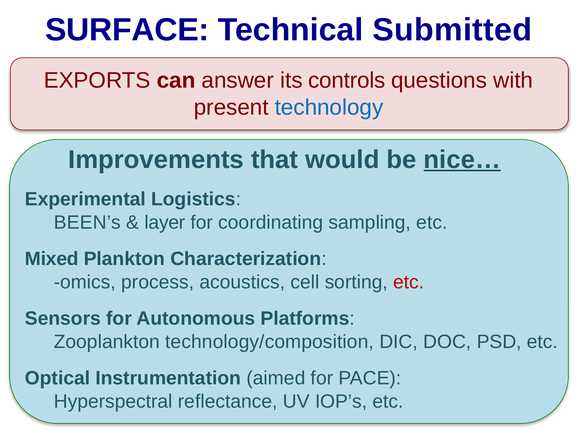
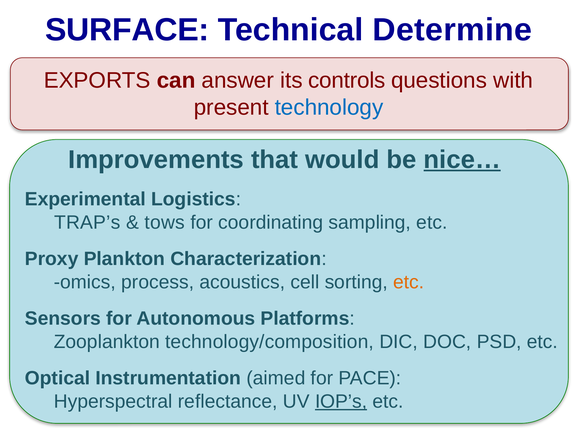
Submitted: Submitted -> Determine (452, 30)
BEEN’s: BEEN’s -> TRAP’s (87, 223)
layer: layer -> tows (165, 223)
Mixed: Mixed -> Proxy (52, 259)
etc colour: red -> orange (409, 282)
IOP’s underline: none -> present (341, 402)
